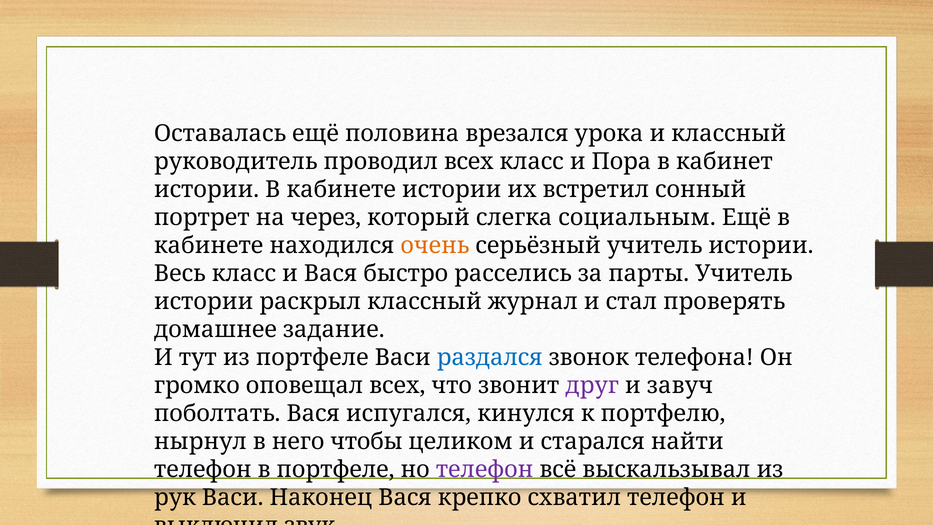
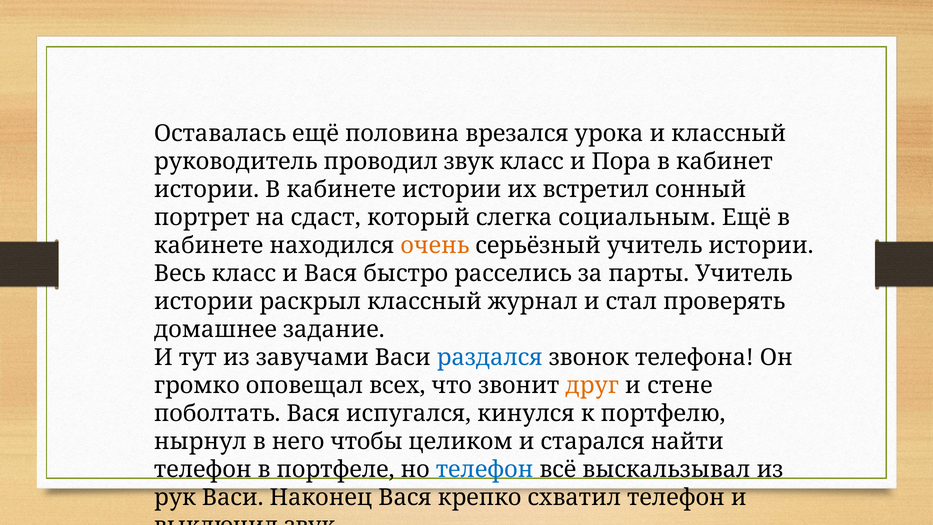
проводил всех: всех -> звук (469, 162)
через: через -> сдаст (326, 218)
из портфеле: портфеле -> завучами (312, 358)
друг colour: purple -> orange (592, 386)
завуч: завуч -> стене (680, 386)
телефон colour: purple -> blue (485, 469)
